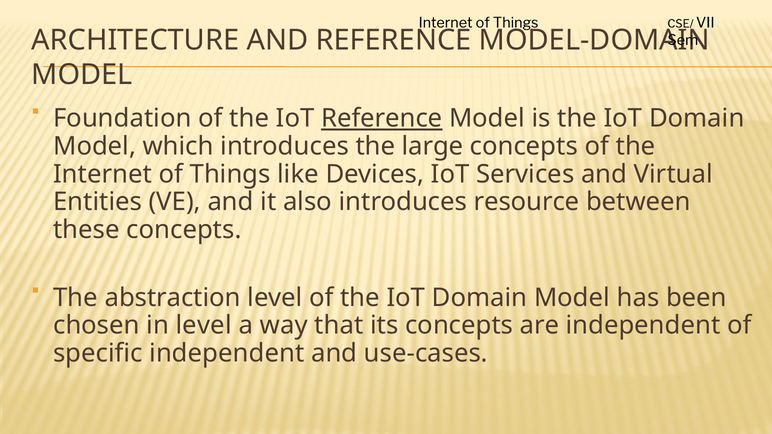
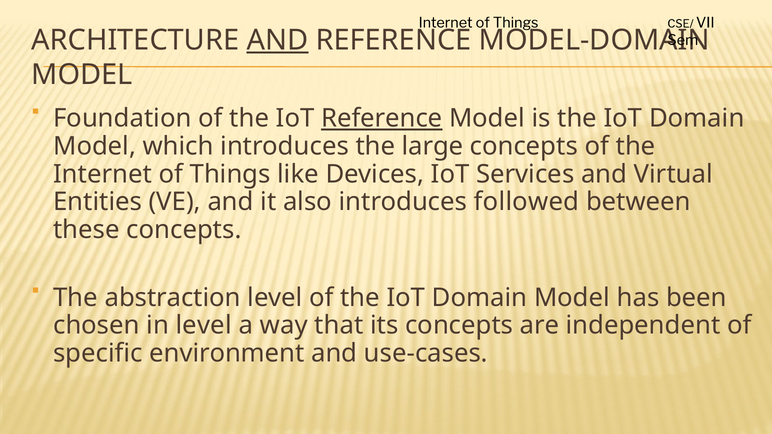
AND underline: none -> present (277, 40)
resource: resource -> followed (527, 202)
specific independent: independent -> environment (227, 353)
